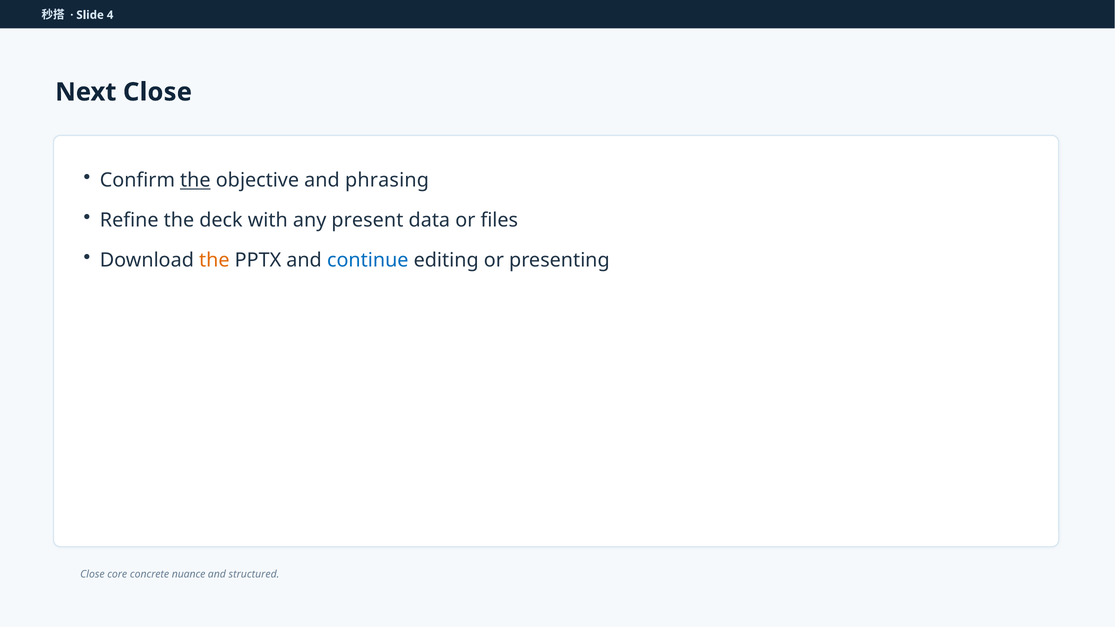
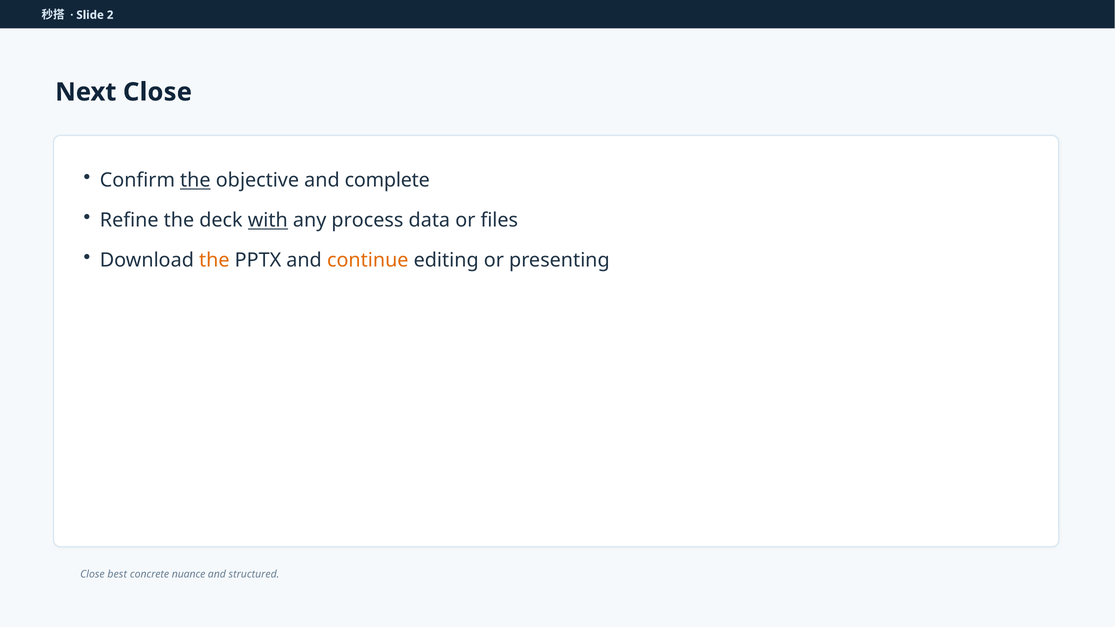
4: 4 -> 2 (110, 15)
phrasing: phrasing -> complete (387, 180)
with underline: none -> present (268, 220)
present: present -> process (367, 220)
continue colour: blue -> orange (368, 260)
core: core -> best (117, 574)
